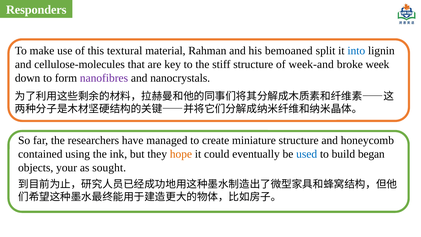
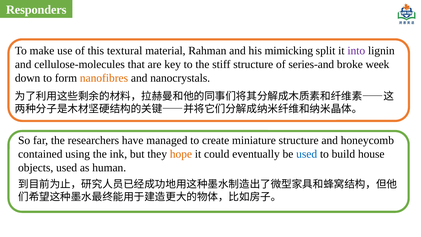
bemoaned: bemoaned -> mimicking (289, 51)
into colour: blue -> purple (356, 51)
week-and: week-and -> series-and (311, 64)
nanofibres colour: purple -> orange (104, 78)
began: began -> house (371, 154)
objects your: your -> used (67, 167)
sought: sought -> human (109, 167)
